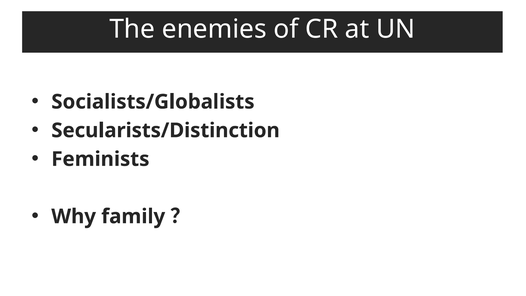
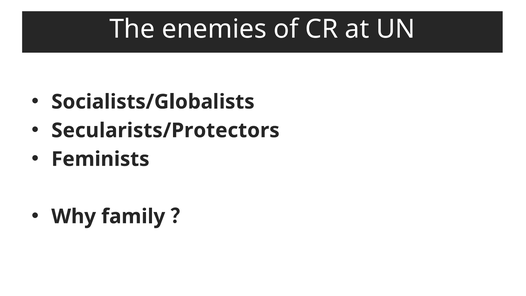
Secularists/Distinction: Secularists/Distinction -> Secularists/Protectors (165, 130)
